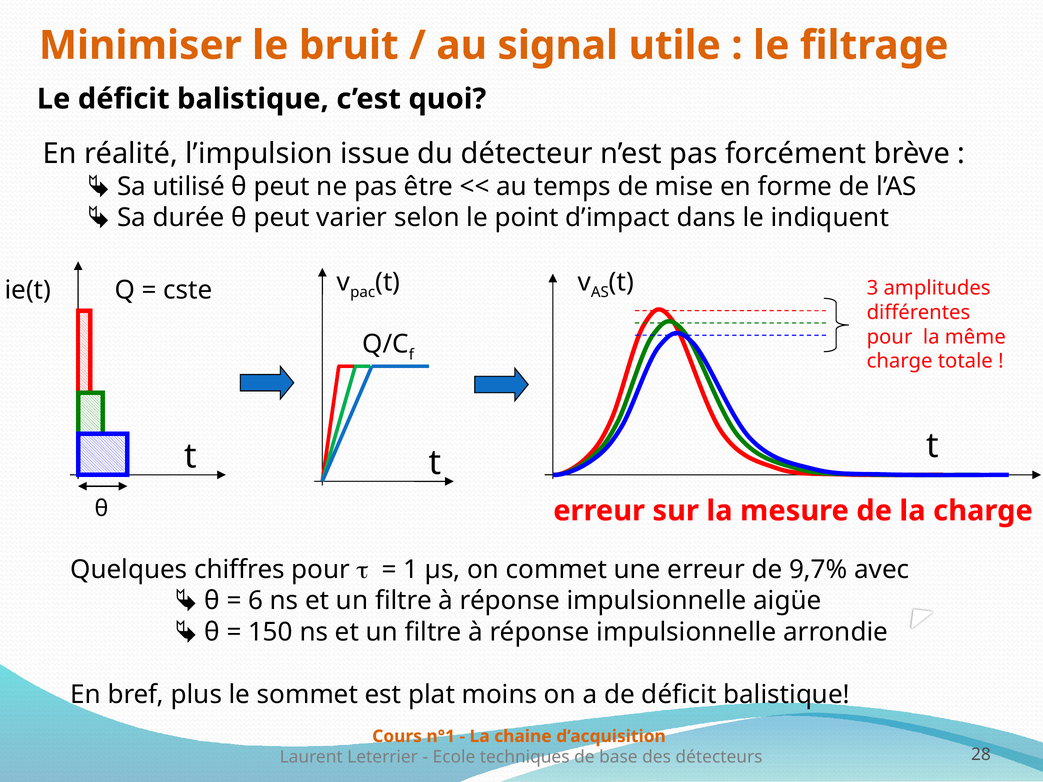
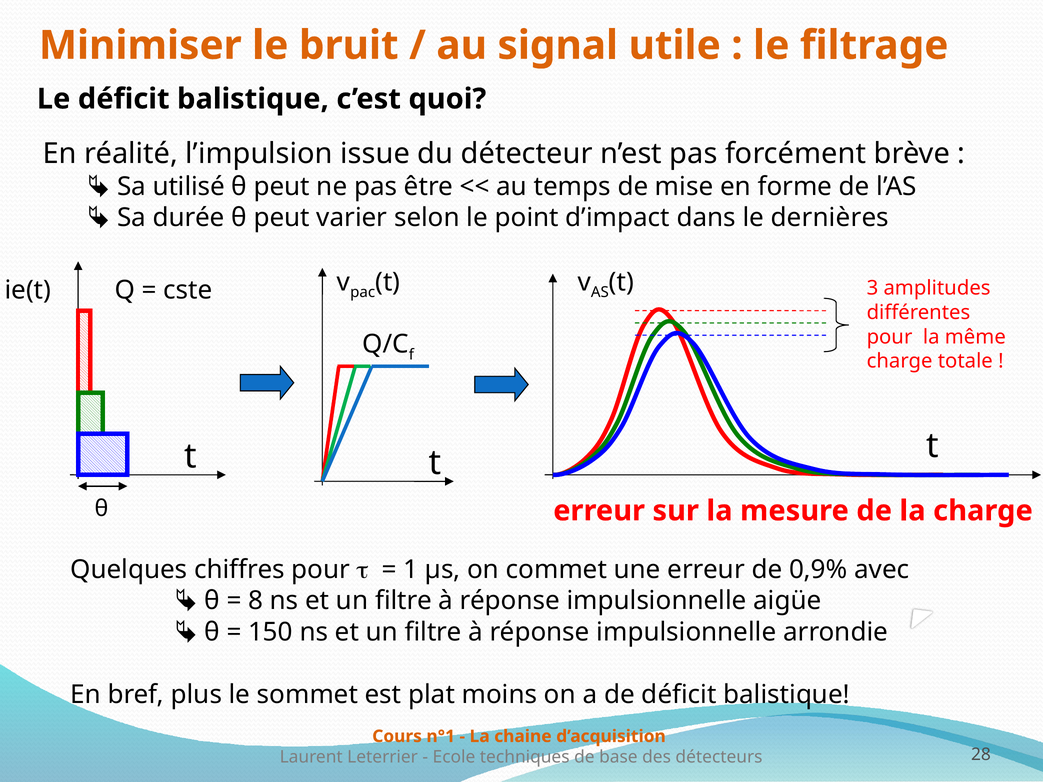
indiquent: indiquent -> dernières (830, 218)
9,7%: 9,7% -> 0,9% (818, 570)
6: 6 -> 8 (256, 601)
